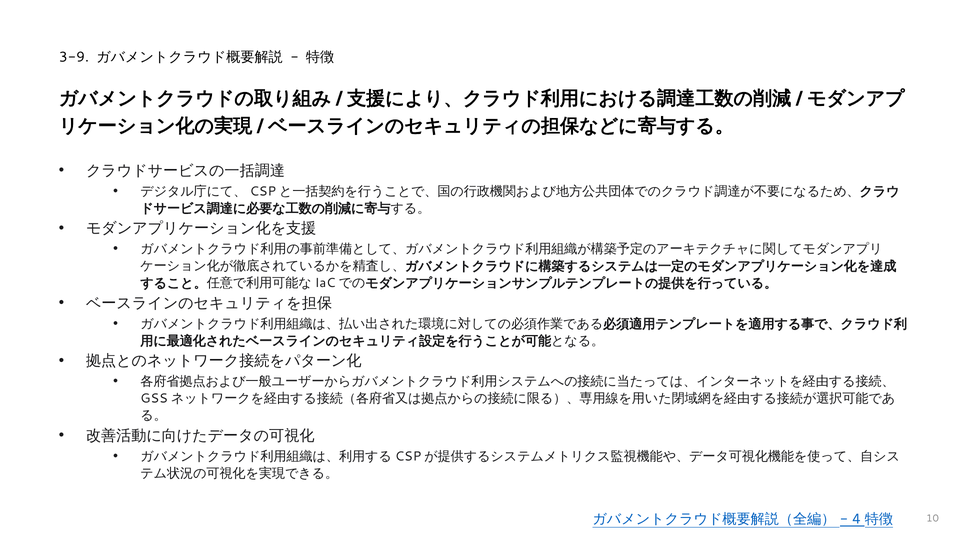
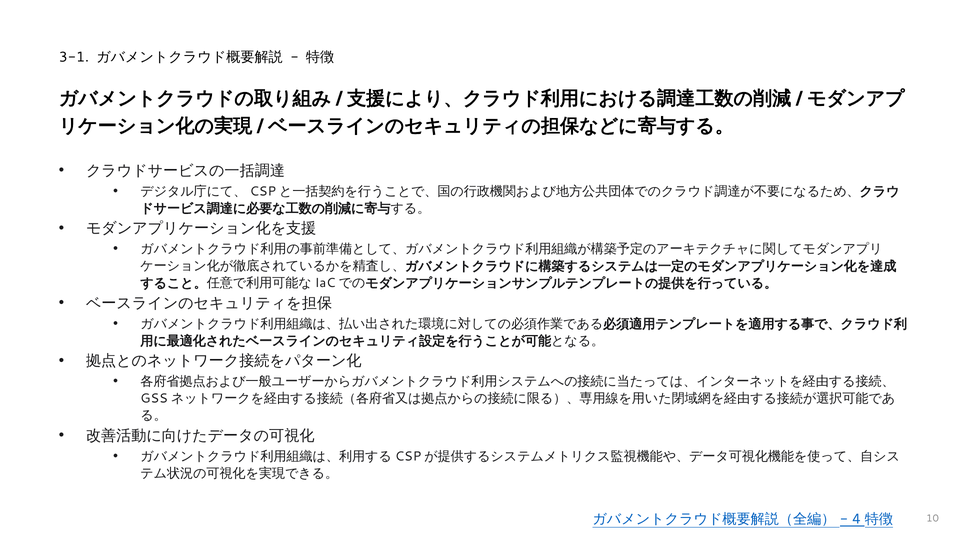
3-9: 3-9 -> 3-1 (74, 57)
